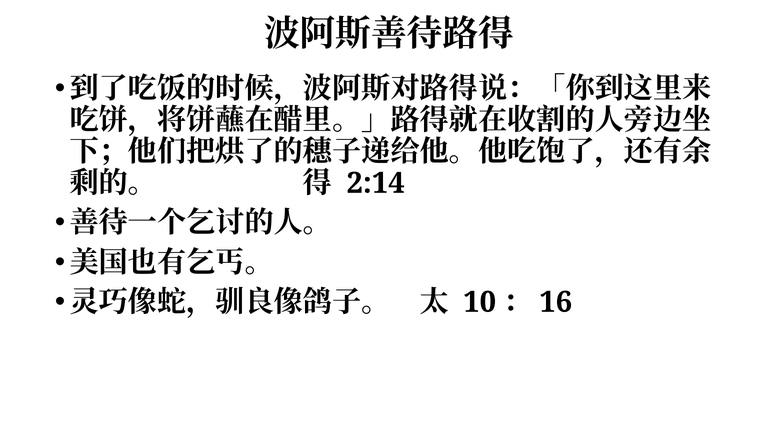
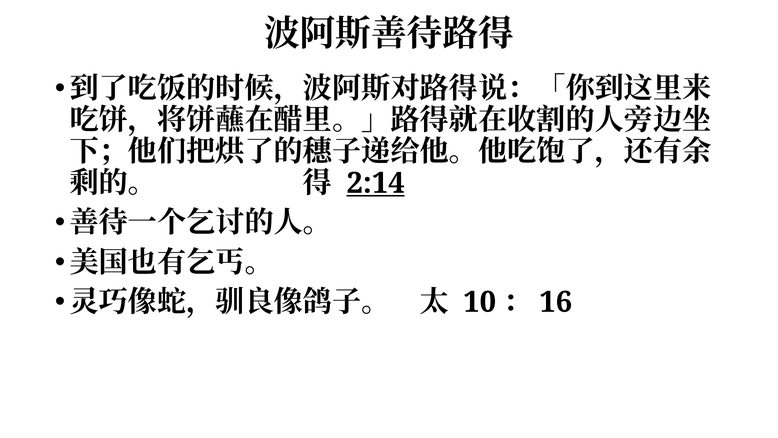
2:14 underline: none -> present (376, 183)
